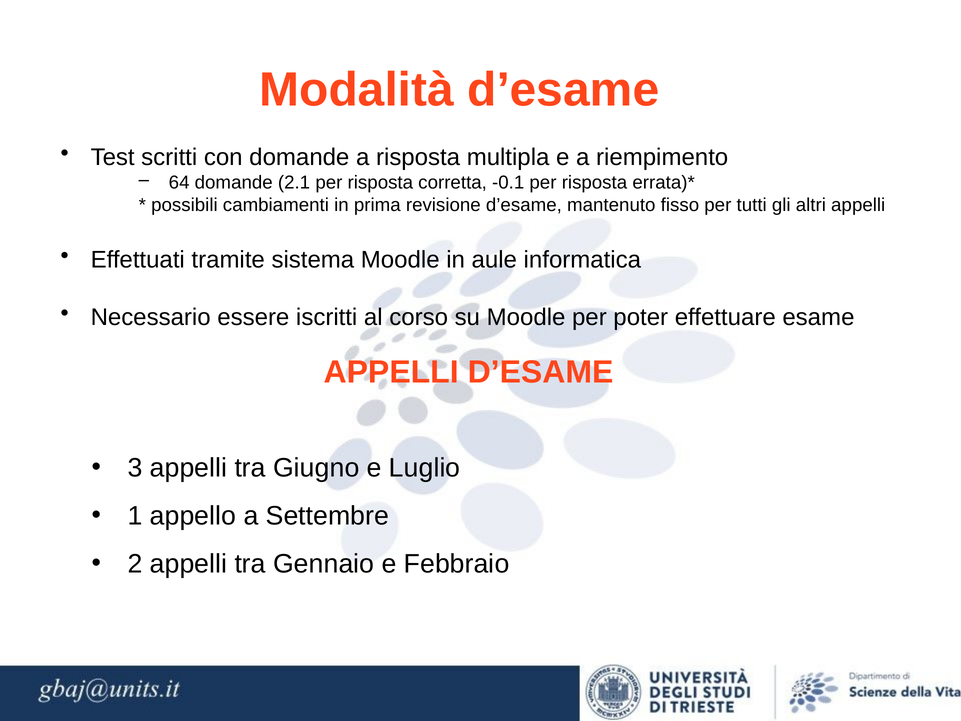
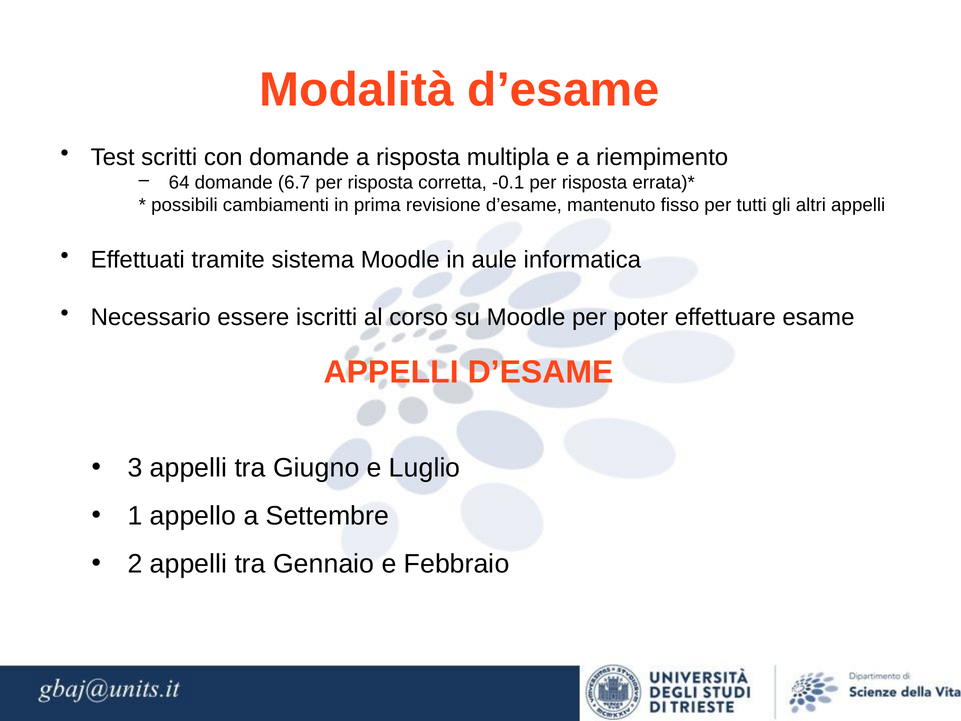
2.1: 2.1 -> 6.7 (294, 182)
